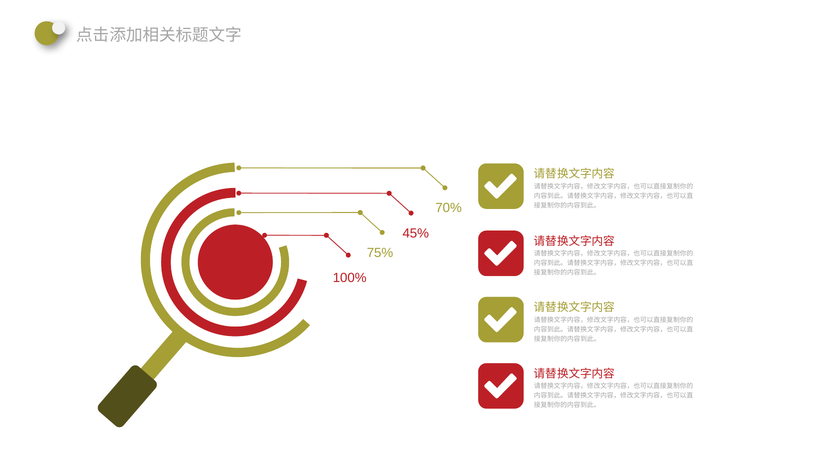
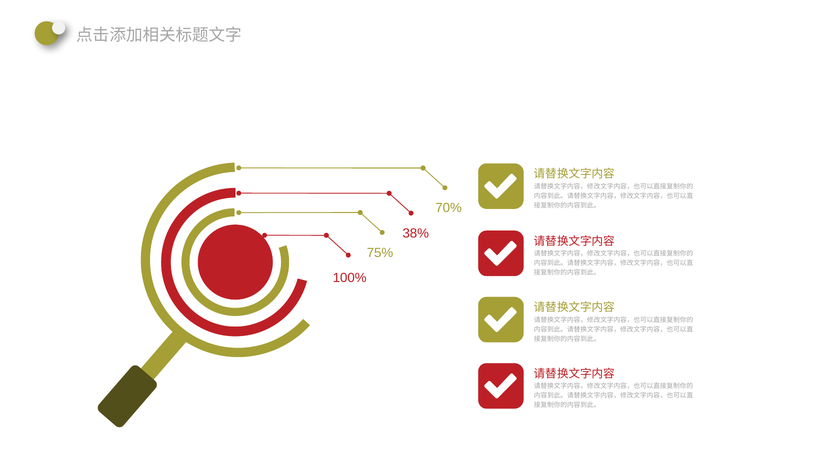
45%: 45% -> 38% (416, 233)
